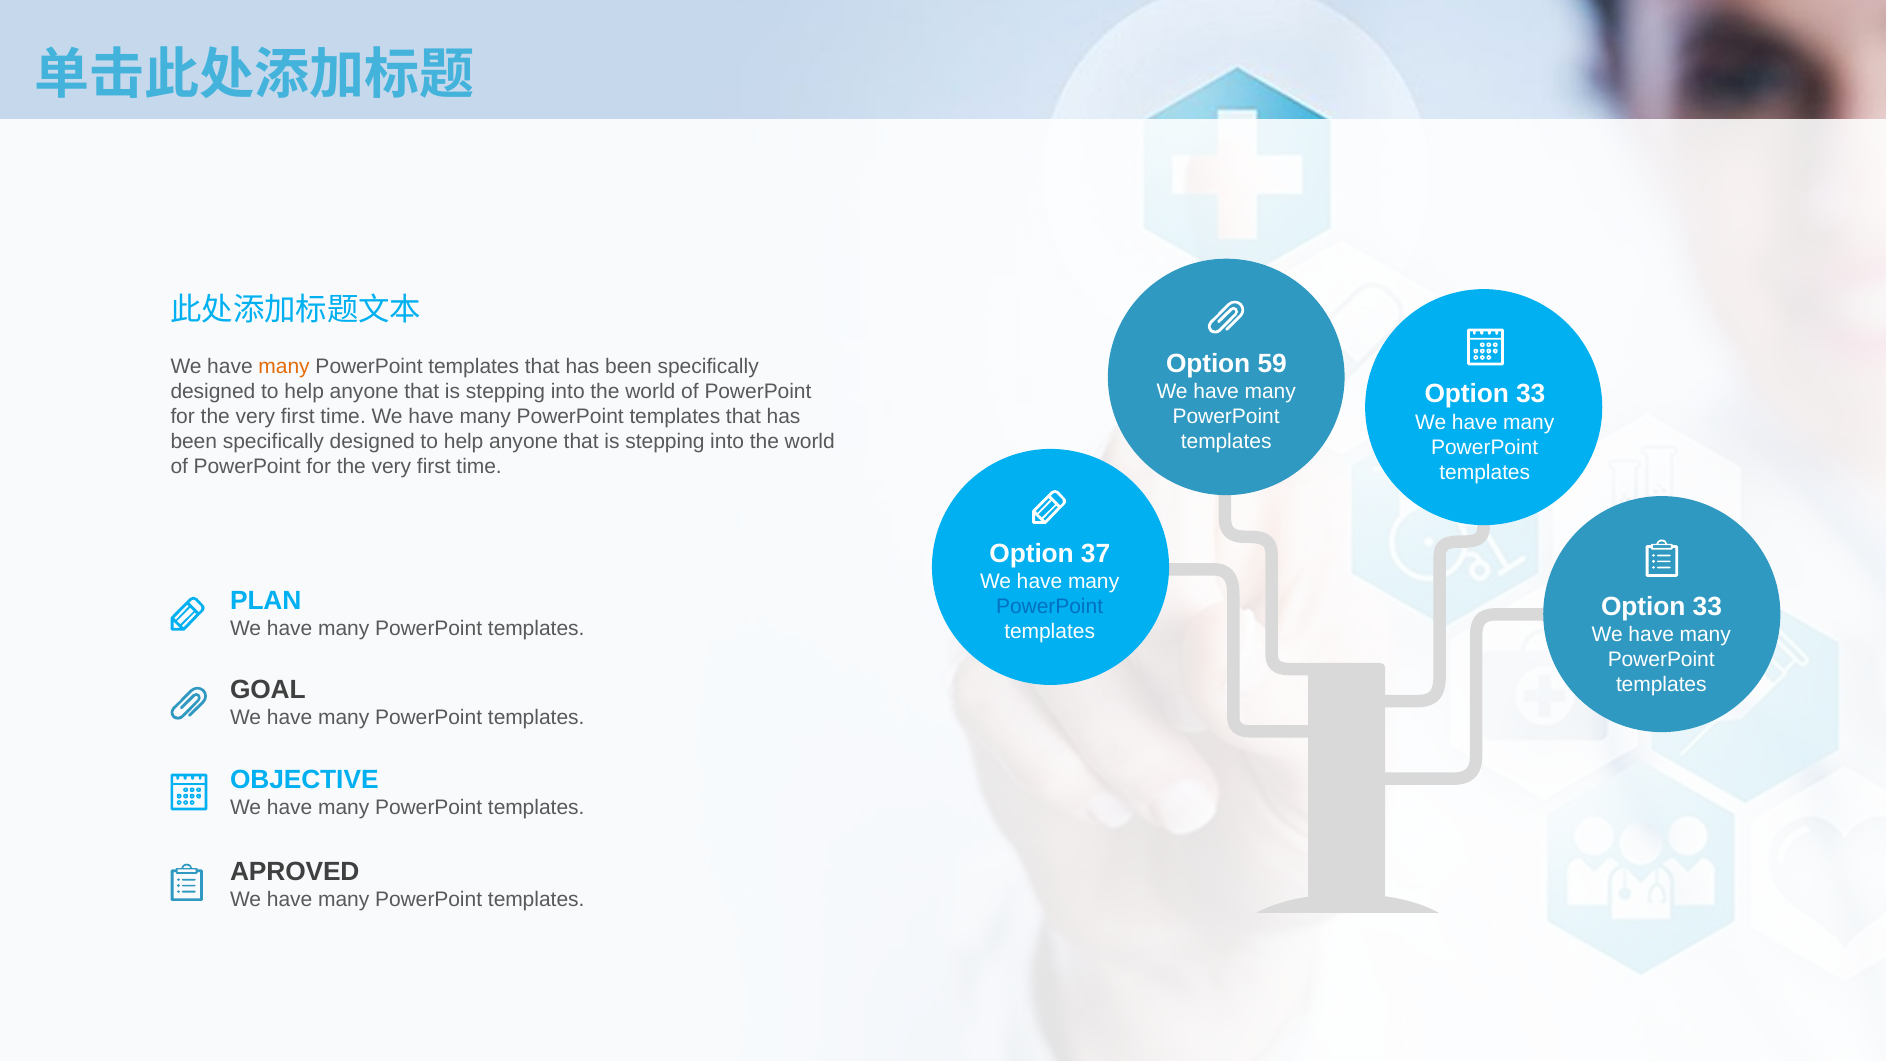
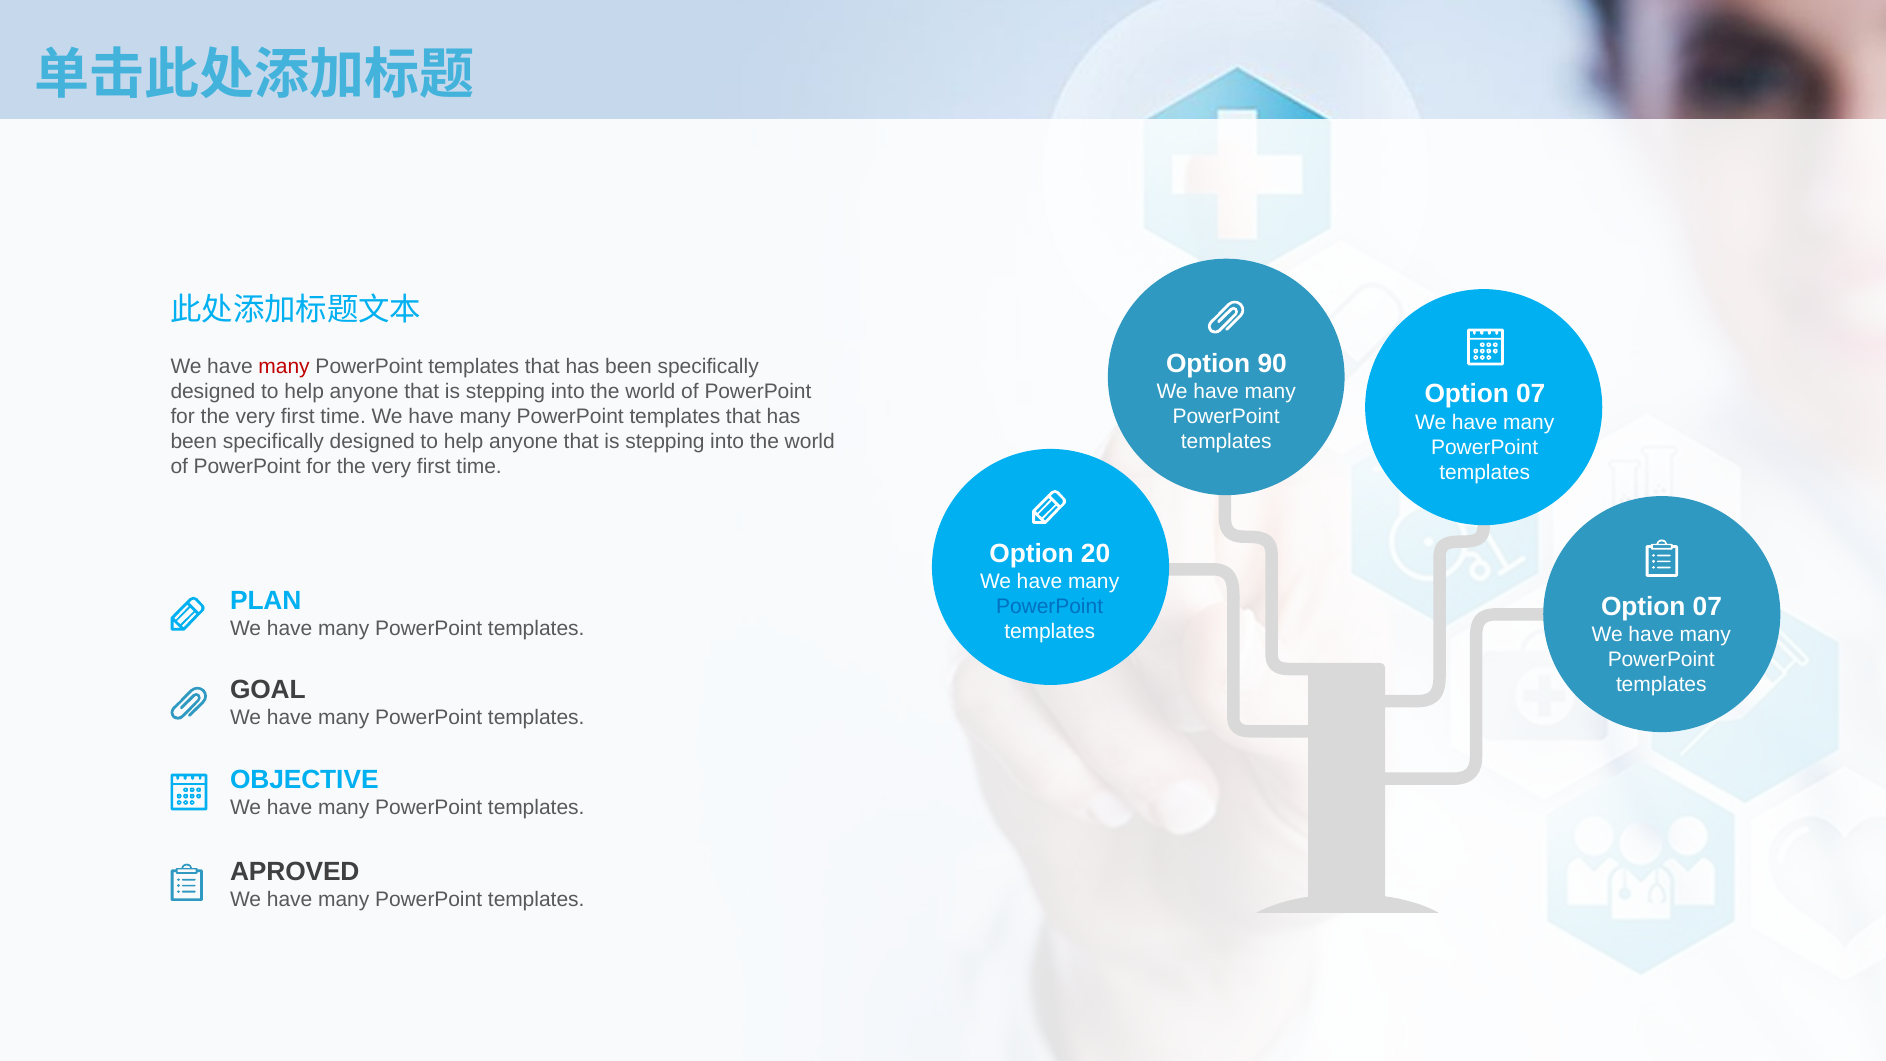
59: 59 -> 90 (1272, 364)
many colour: orange -> red (284, 366)
33: 33 -> 07 (1531, 394)
37: 37 -> 20 (1096, 554)
33: 33 -> 07 (1707, 607)
